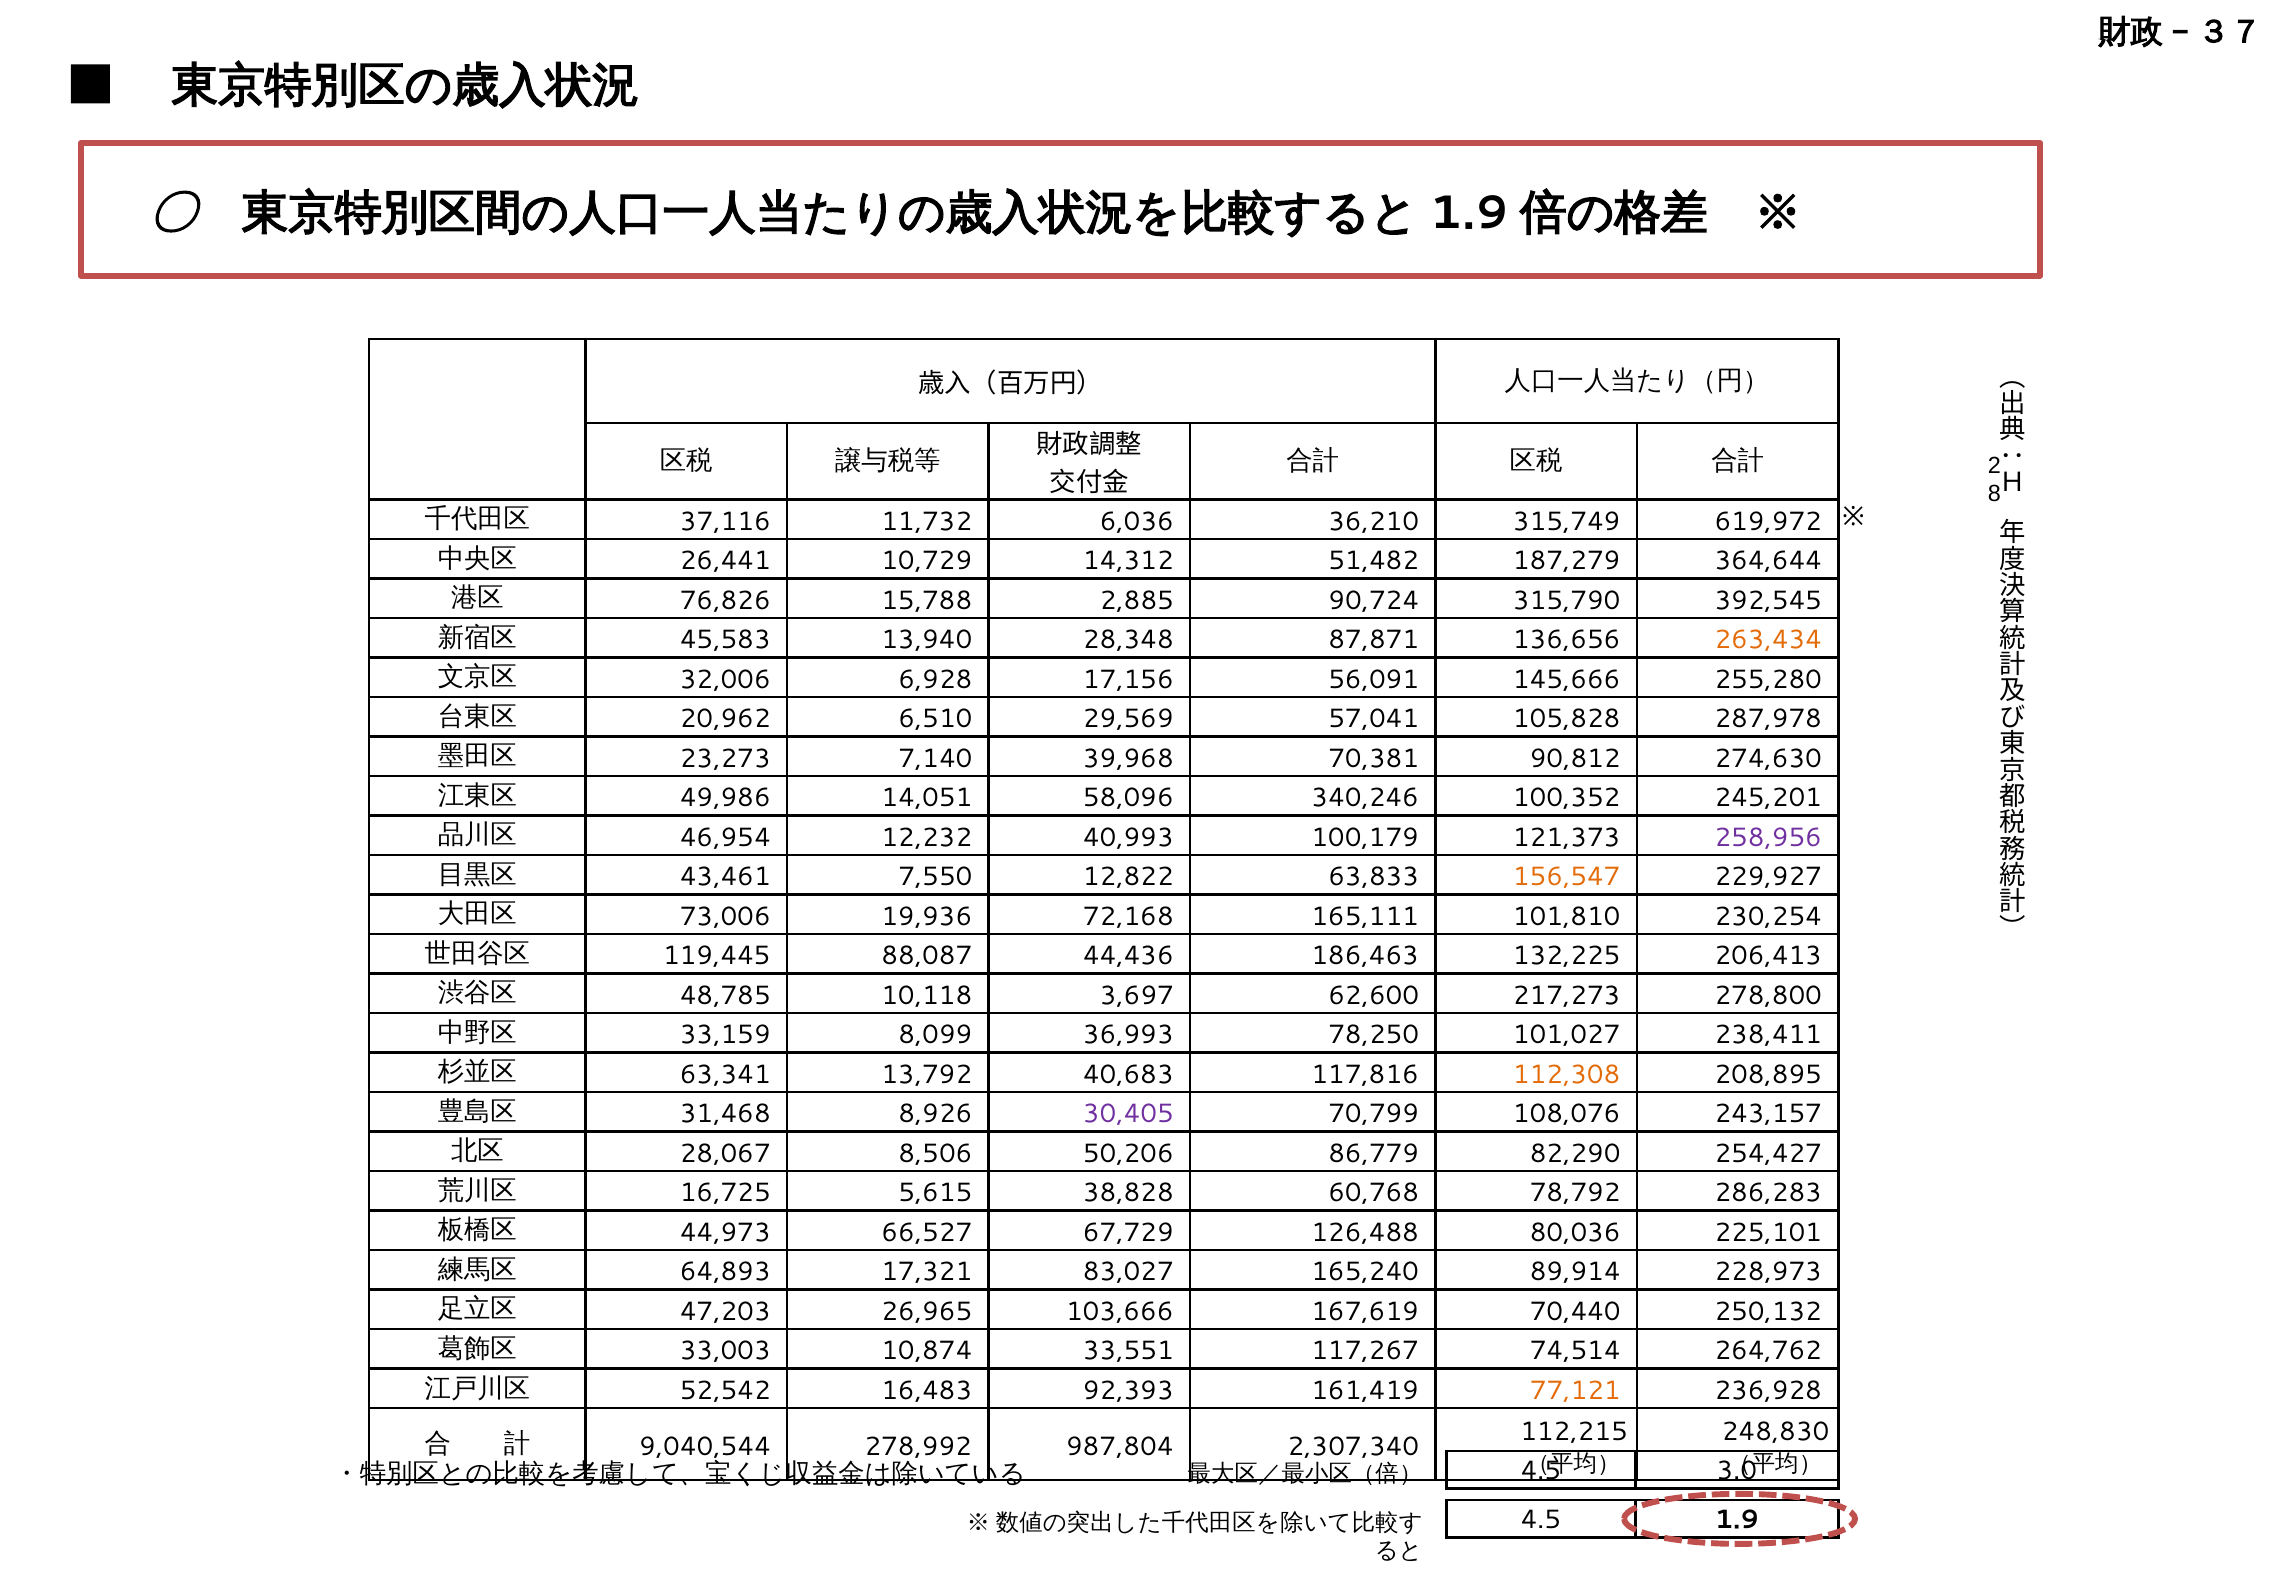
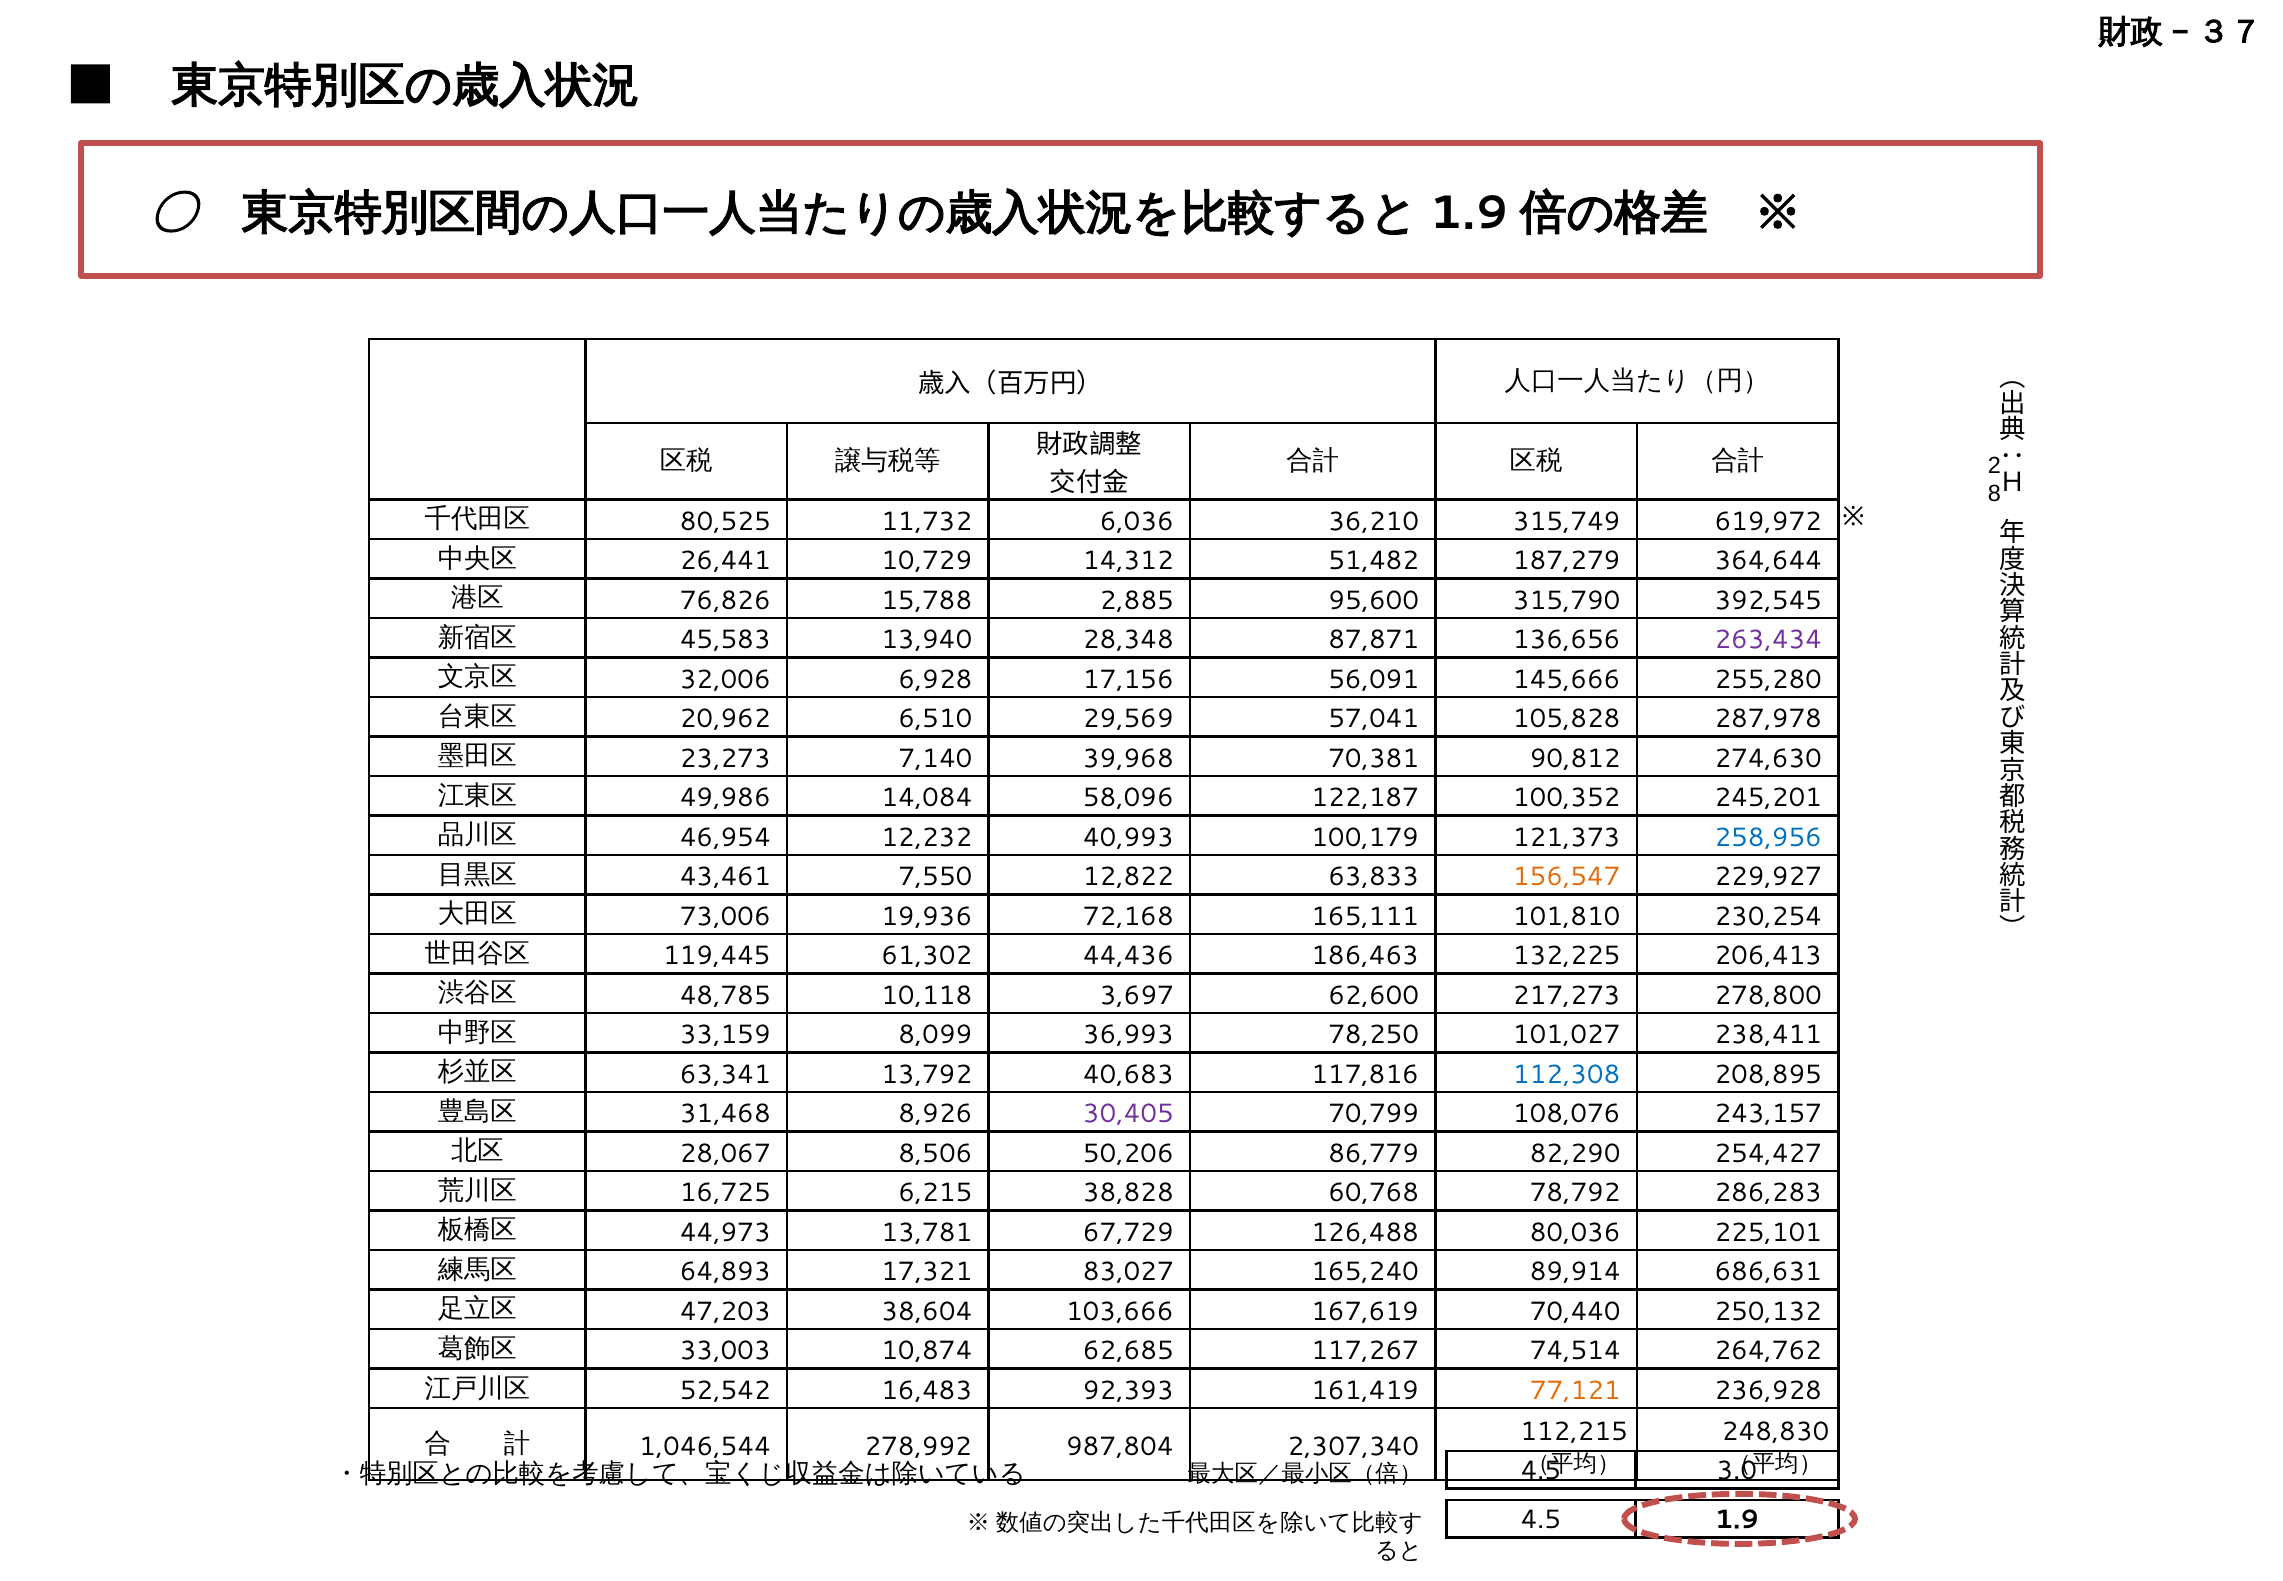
37,116: 37,116 -> 80,525 (725, 521)
90,724: 90,724 -> 95,600 (1374, 600)
263,434 colour: orange -> purple (1768, 640)
14,051: 14,051 -> 14,084 (927, 798)
340,246: 340,246 -> 122,187 (1365, 798)
258,956 colour: purple -> blue (1768, 837)
88,087: 88,087 -> 61,302 (927, 956)
112,308 colour: orange -> blue (1567, 1074)
5,615: 5,615 -> 6,215 (935, 1193)
66,527: 66,527 -> 13,781 (927, 1232)
228,973: 228,973 -> 686,631 (1768, 1272)
26,965: 26,965 -> 38,604 (927, 1311)
33,551: 33,551 -> 62,685 (1128, 1351)
9,040,544: 9,040,544 -> 1,046,544 (705, 1446)
